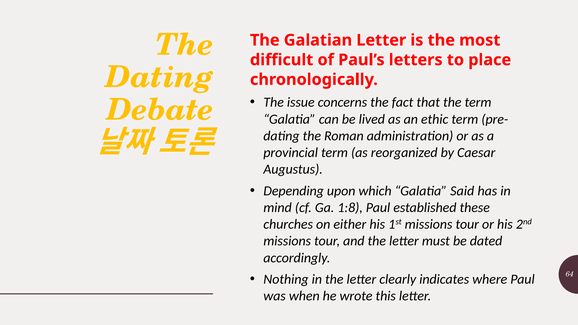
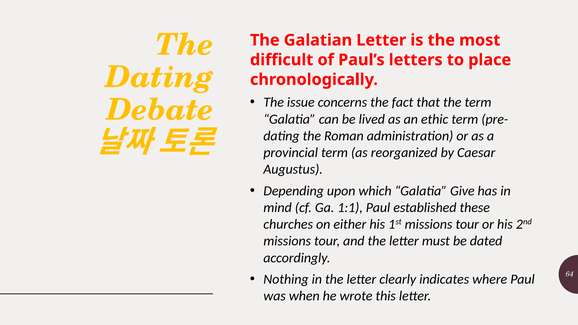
Said: Said -> Give (462, 191)
1:8: 1:8 -> 1:1 (350, 208)
